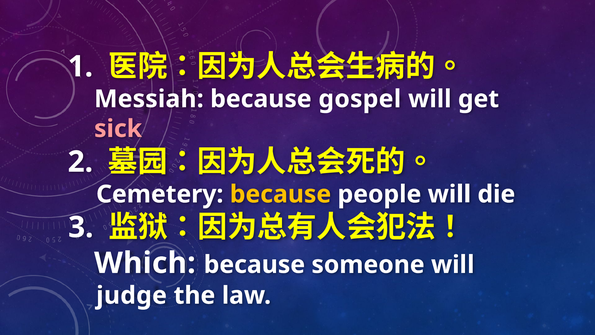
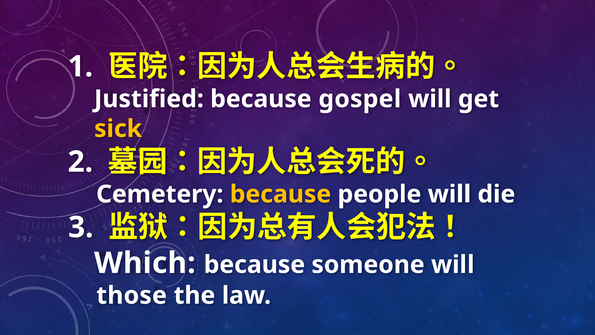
Messiah: Messiah -> Justified (149, 99)
sick colour: pink -> yellow (118, 129)
judge: judge -> those (132, 295)
